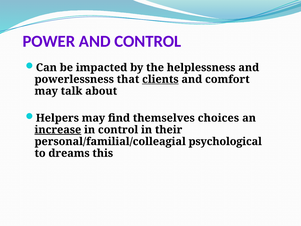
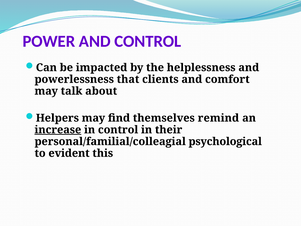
clients underline: present -> none (160, 79)
choices: choices -> remind (218, 118)
dreams: dreams -> evident (69, 153)
